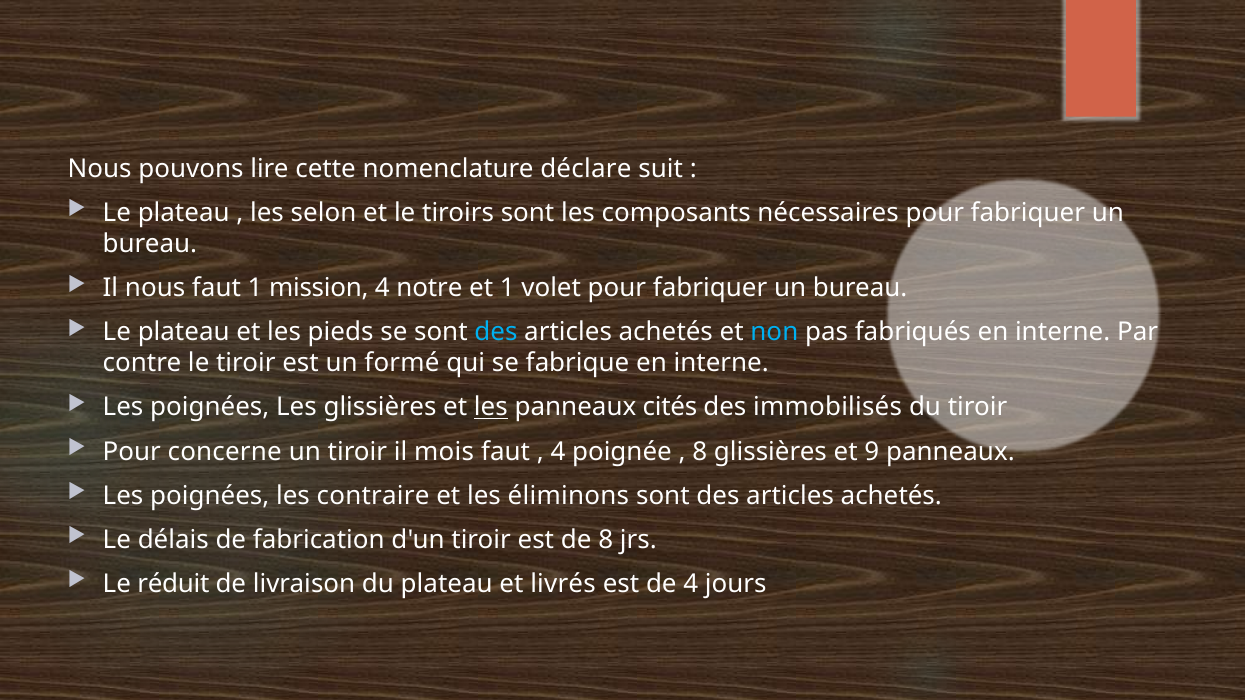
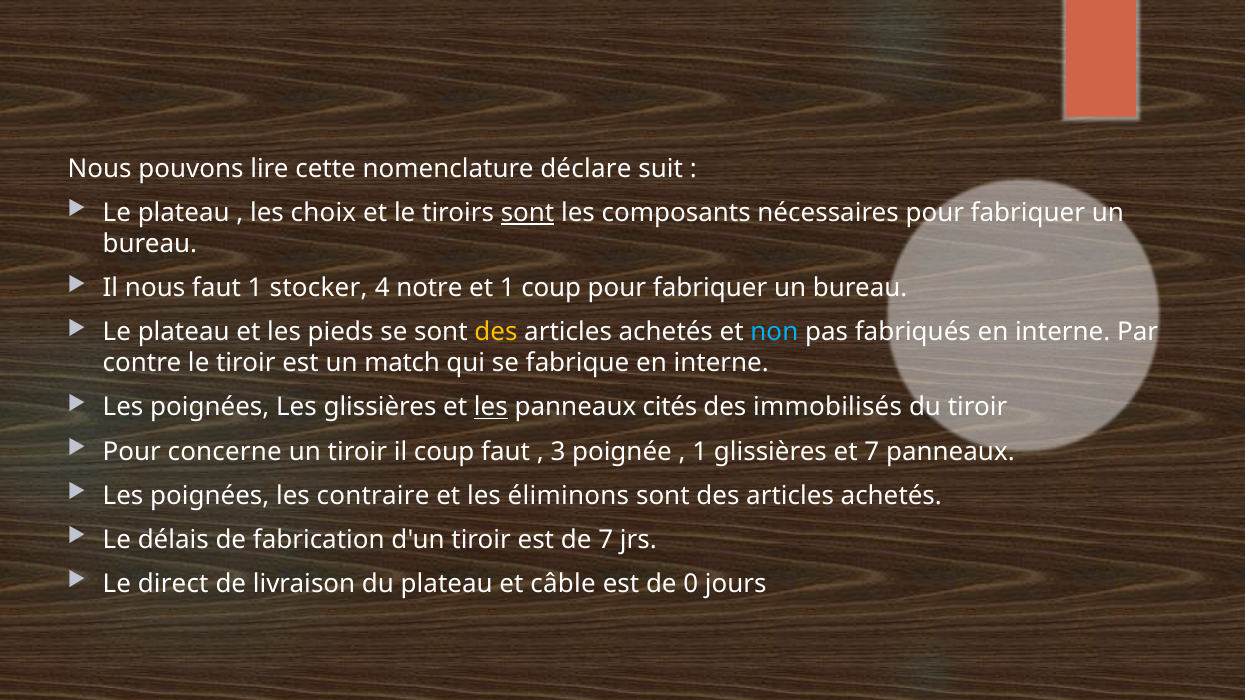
selon: selon -> choix (323, 213)
sont underline: none -> present (528, 213)
mission: mission -> stocker (319, 288)
1 volet: volet -> coup (551, 288)
des colour: light blue -> yellow (496, 332)
formé: formé -> match (402, 363)
il mois: mois -> coup (444, 452)
4: 4 -> 3 (558, 452)
8: 8 -> 1 (700, 452)
et 9: 9 -> 7 (872, 452)
de 8: 8 -> 7 (606, 540)
réduit: réduit -> direct (173, 584)
livrés: livrés -> câble (563, 584)
de 4: 4 -> 0 (691, 584)
